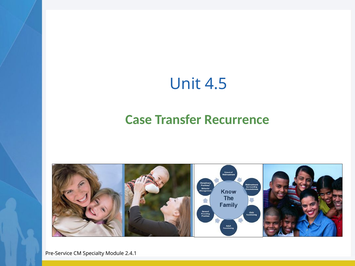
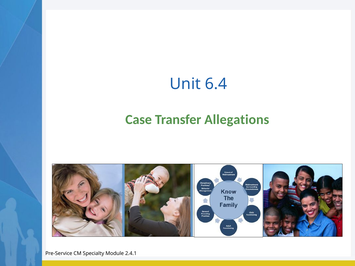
4.5: 4.5 -> 6.4 (216, 84)
Recurrence: Recurrence -> Allegations (237, 120)
